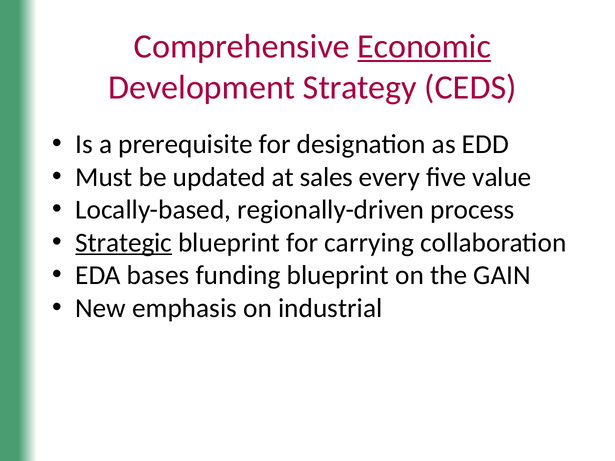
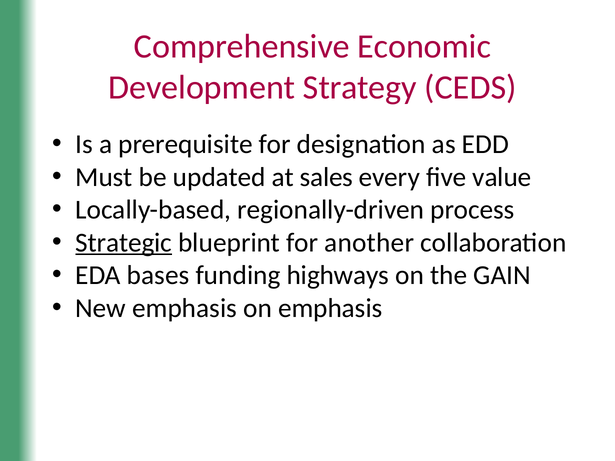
Economic underline: present -> none (424, 46)
carrying: carrying -> another (369, 243)
funding blueprint: blueprint -> highways (338, 276)
on industrial: industrial -> emphasis (330, 308)
